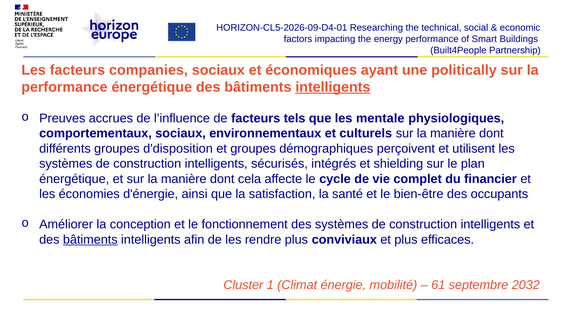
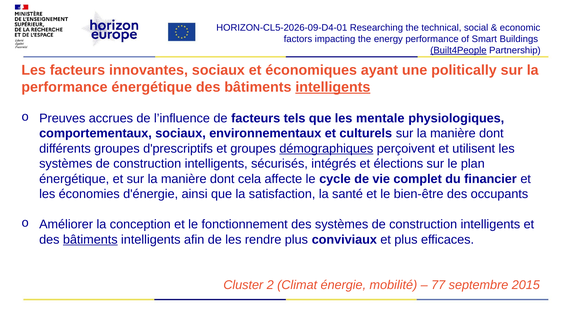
Built4People underline: none -> present (458, 50)
companies: companies -> innovantes (149, 70)
d'disposition: d'disposition -> d'prescriptifs (178, 149)
démographiques underline: none -> present (326, 149)
shielding: shielding -> élections (398, 164)
1: 1 -> 2 (270, 285)
61: 61 -> 77 (438, 285)
2032: 2032 -> 2015 (526, 285)
